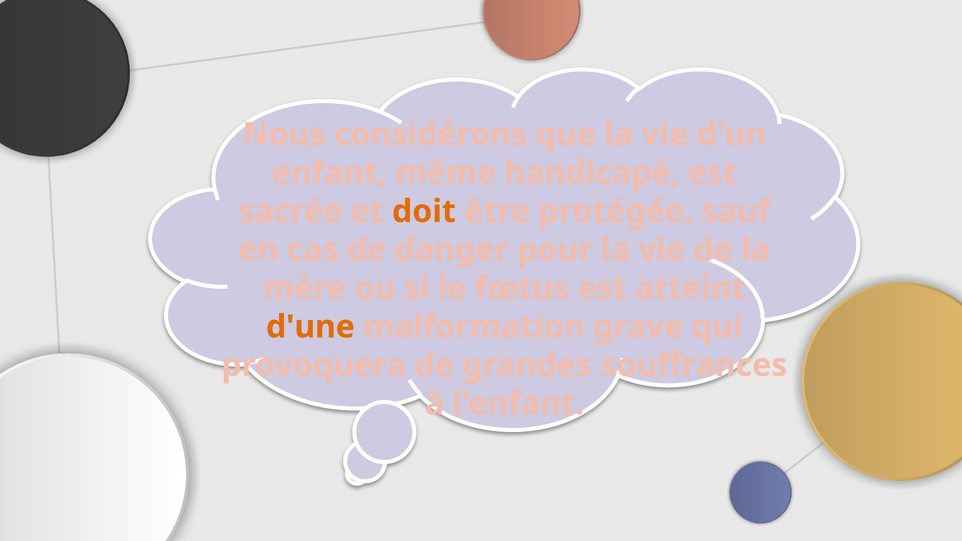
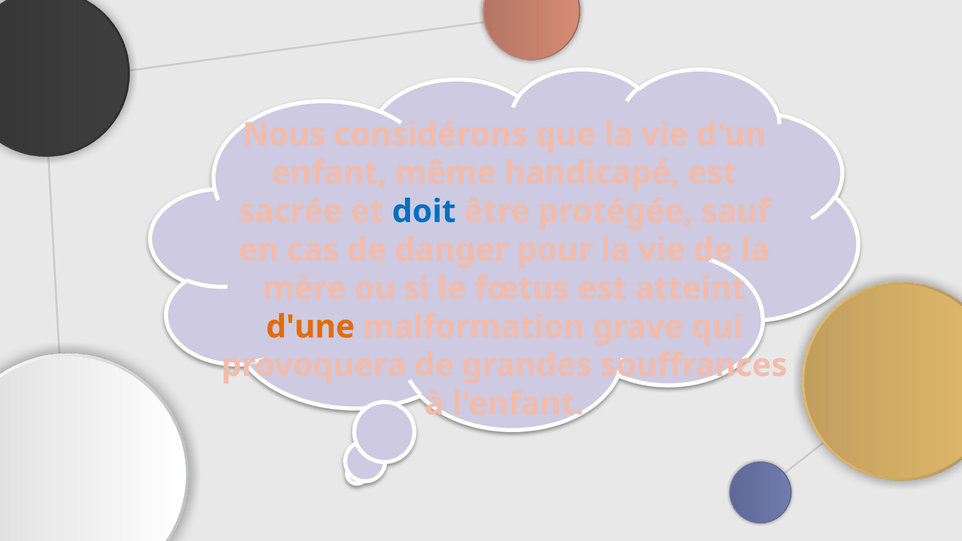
doit colour: orange -> blue (424, 212)
